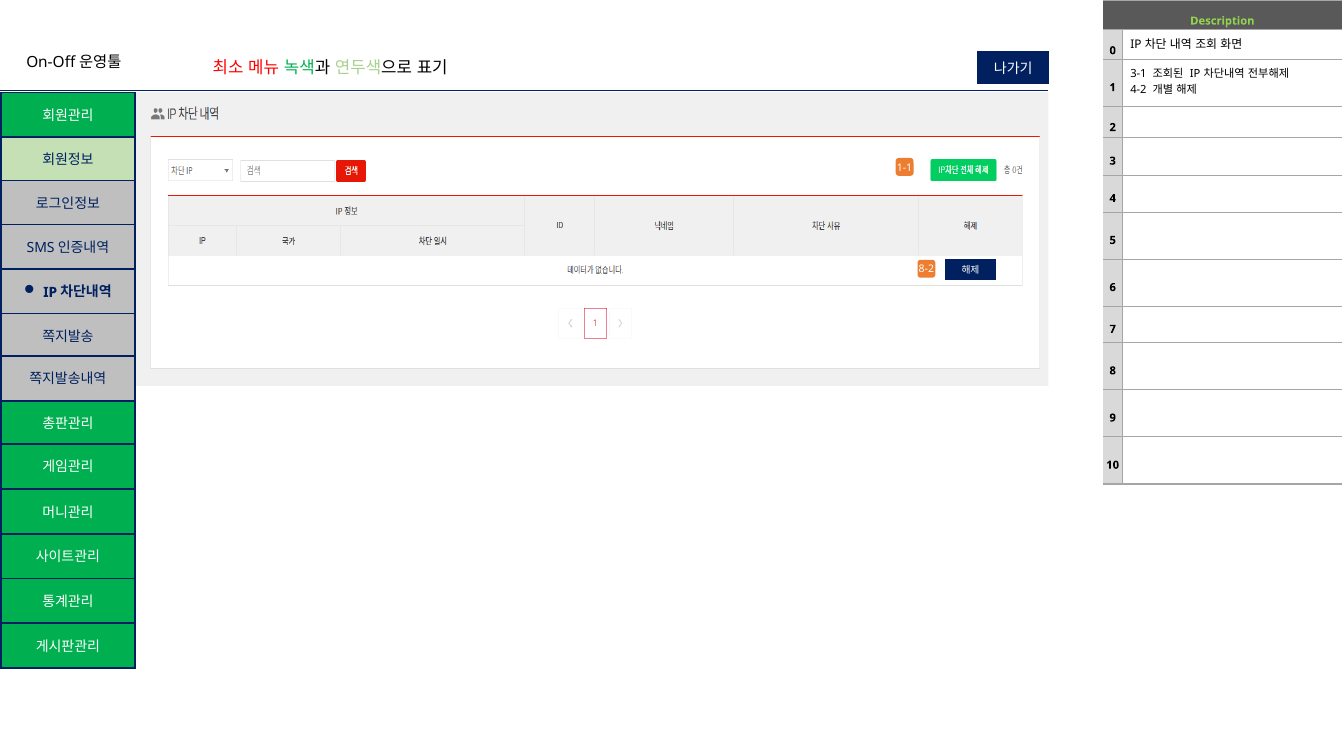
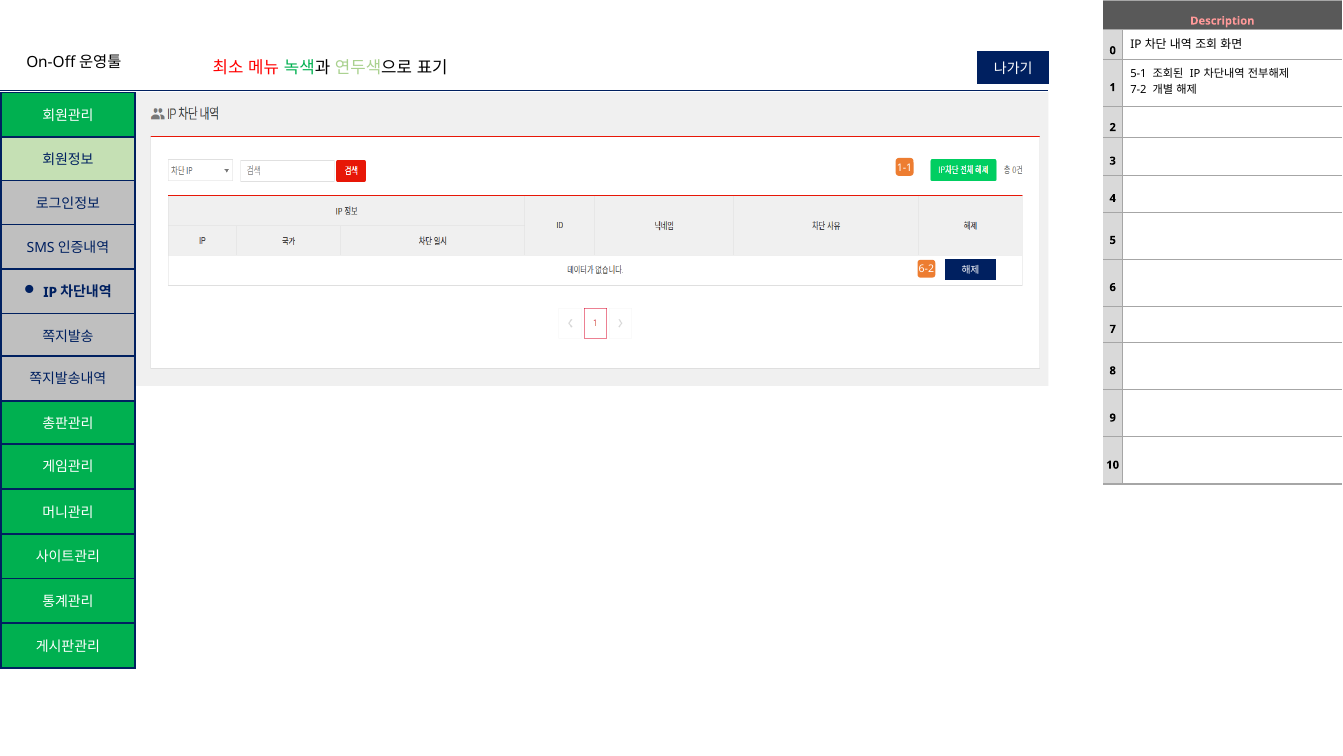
Description colour: light green -> pink (1222, 21)
3-1: 3-1 -> 5-1 (1138, 73)
4-2: 4-2 -> 7-2 (1138, 90)
8-2: 8-2 -> 6-2 (926, 269)
